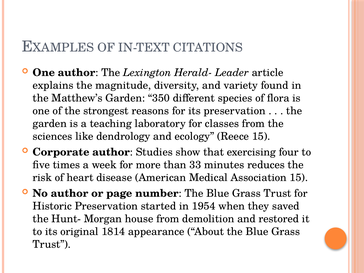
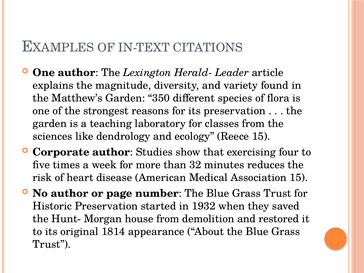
33: 33 -> 32 (195, 165)
1954: 1954 -> 1932 (204, 206)
